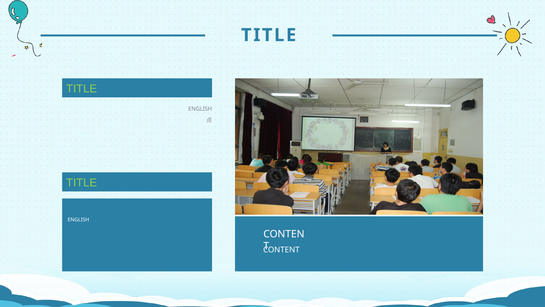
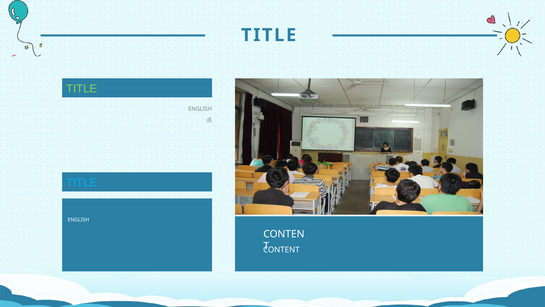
TITLE colour: light green -> light blue (82, 182)
